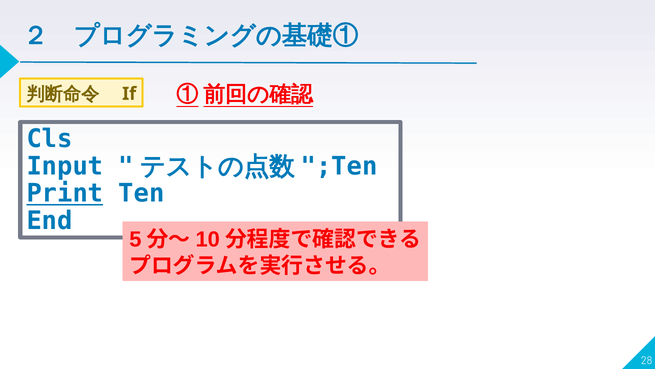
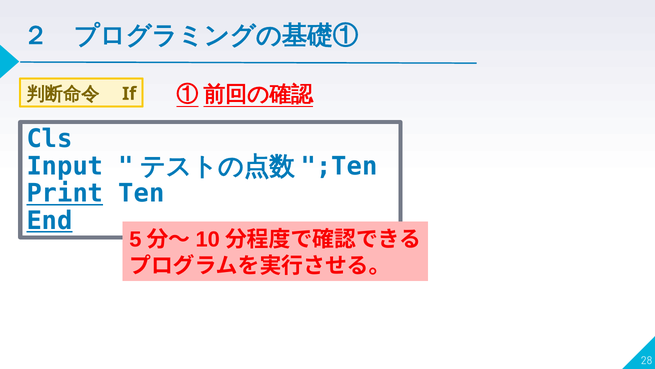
End underline: none -> present (50, 221)
